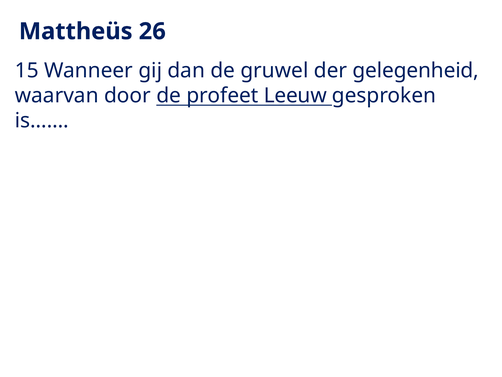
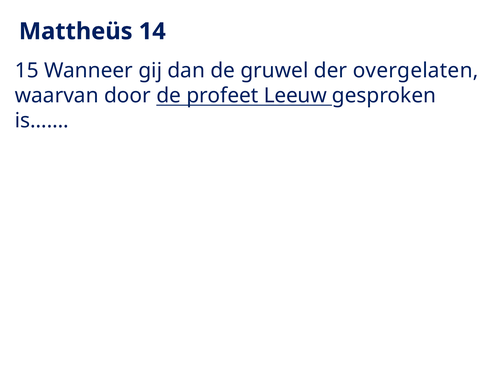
26: 26 -> 14 (152, 31)
gelegenheid: gelegenheid -> overgelaten (416, 70)
